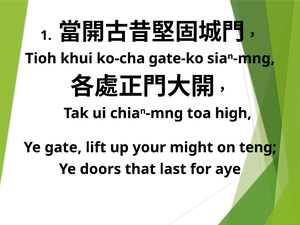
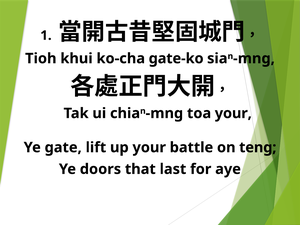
toa high: high -> your (233, 113)
might: might -> battle (191, 147)
